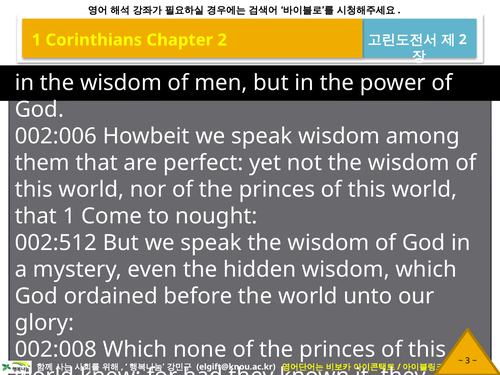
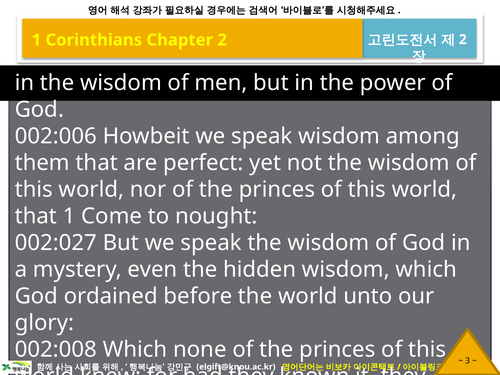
002:512: 002:512 -> 002:027 (56, 243)
